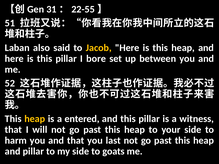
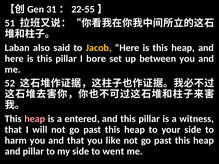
heap colour: yellow -> pink (35, 119)
last: last -> like (113, 141)
goats: goats -> went (113, 151)
